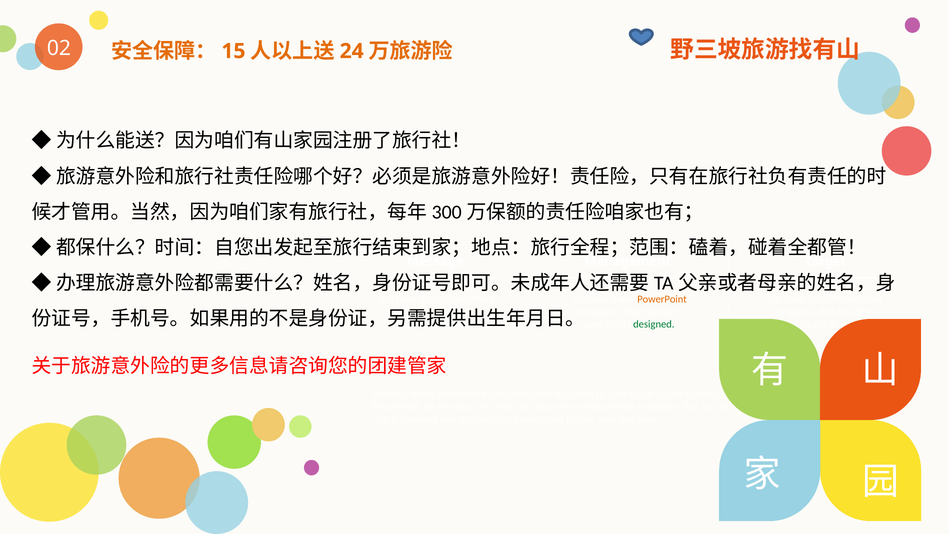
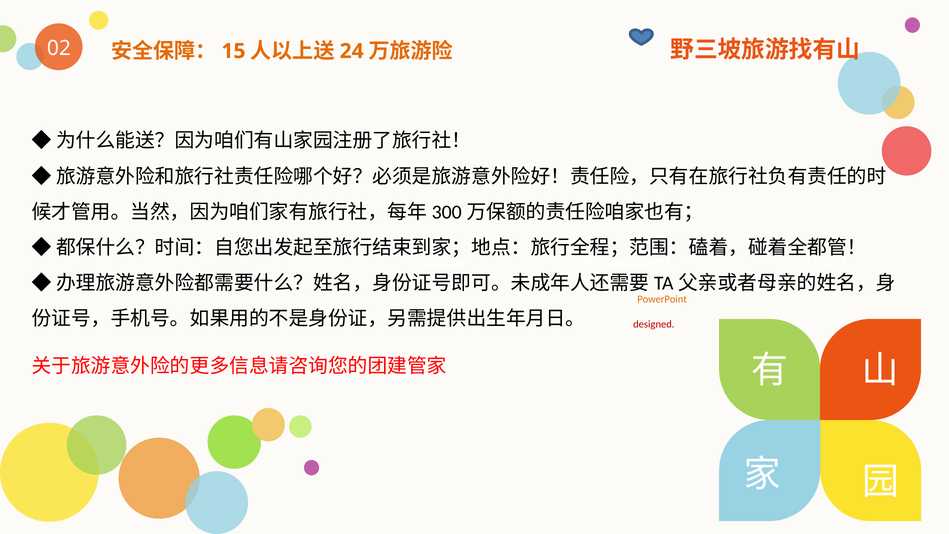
designed colour: green -> red (654, 324)
